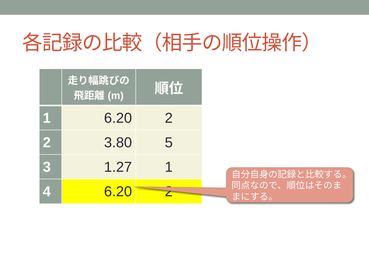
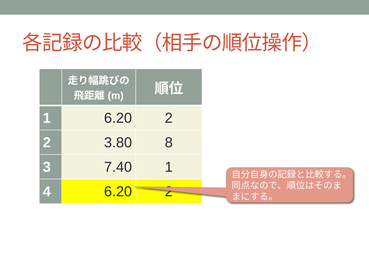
5: 5 -> 8 (169, 142)
1.27: 1.27 -> 7.40 (118, 167)
